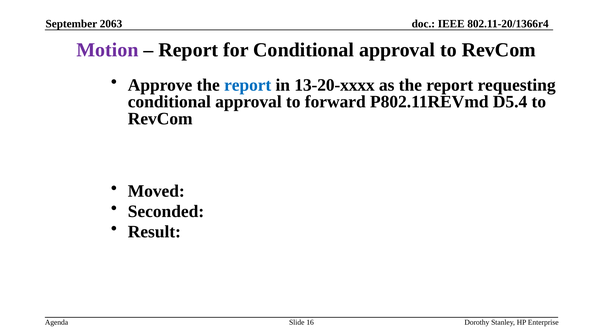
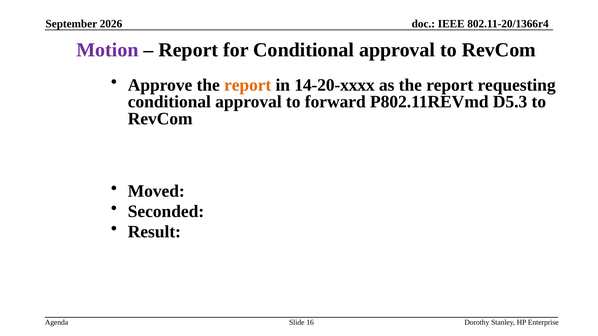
2063: 2063 -> 2026 (111, 24)
report colour: blue -> orange (248, 85)
13-20-xxxx: 13-20-xxxx -> 14-20-xxxx (335, 85)
D5.4: D5.4 -> D5.3 (510, 102)
